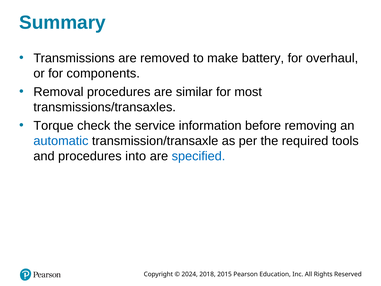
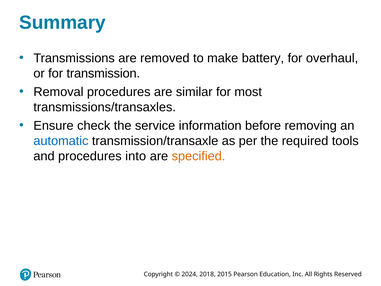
components: components -> transmission (103, 73)
Torque: Torque -> Ensure (54, 125)
specified colour: blue -> orange (199, 156)
